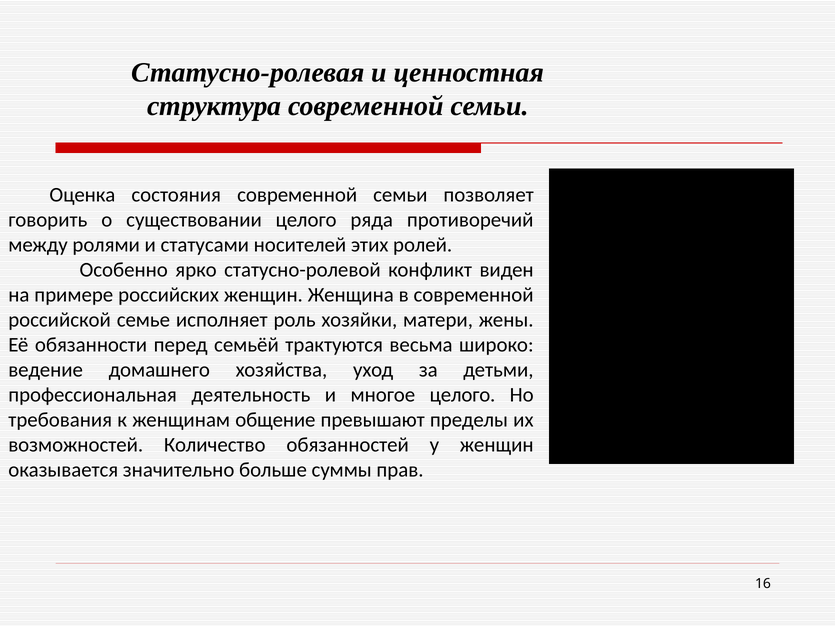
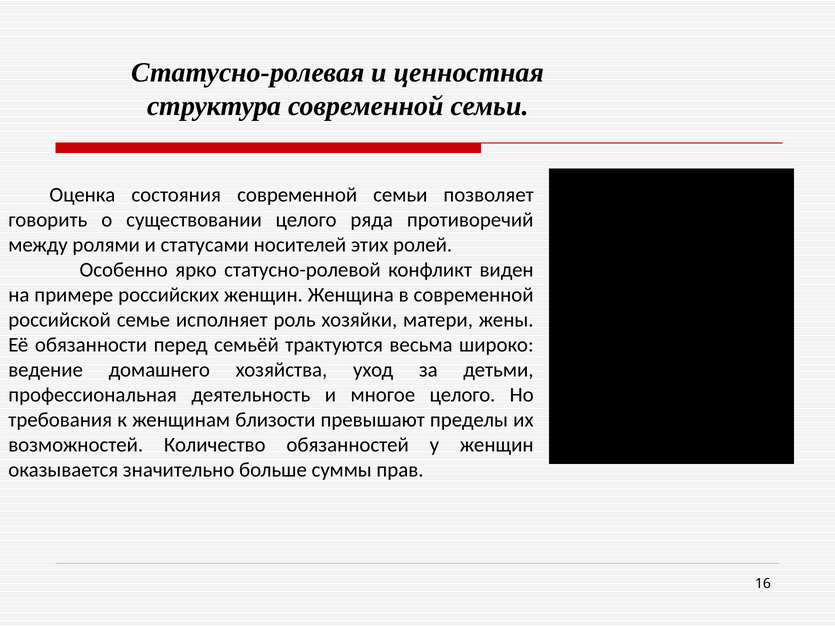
общение: общение -> близости (275, 420)
